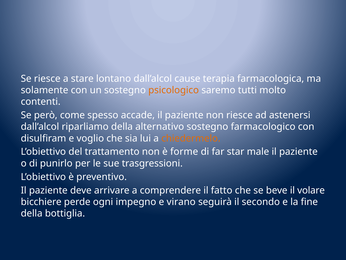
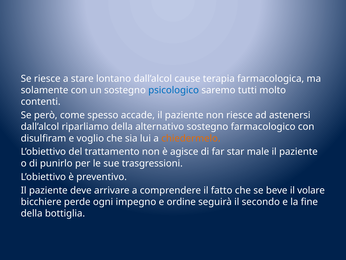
psicologico colour: orange -> blue (174, 90)
forme: forme -> agisce (184, 152)
virano: virano -> ordine (181, 202)
